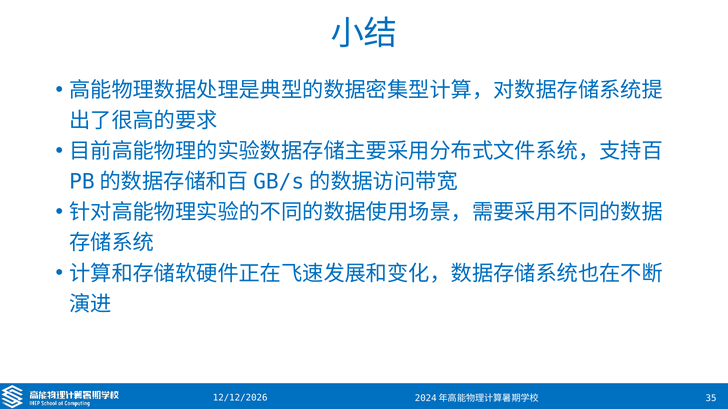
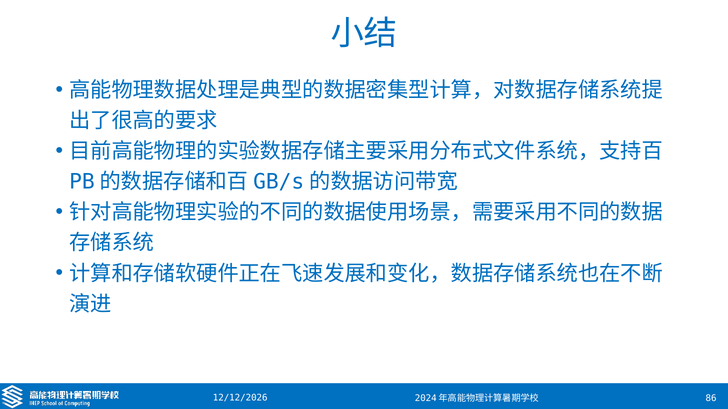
35: 35 -> 86 (711, 399)
